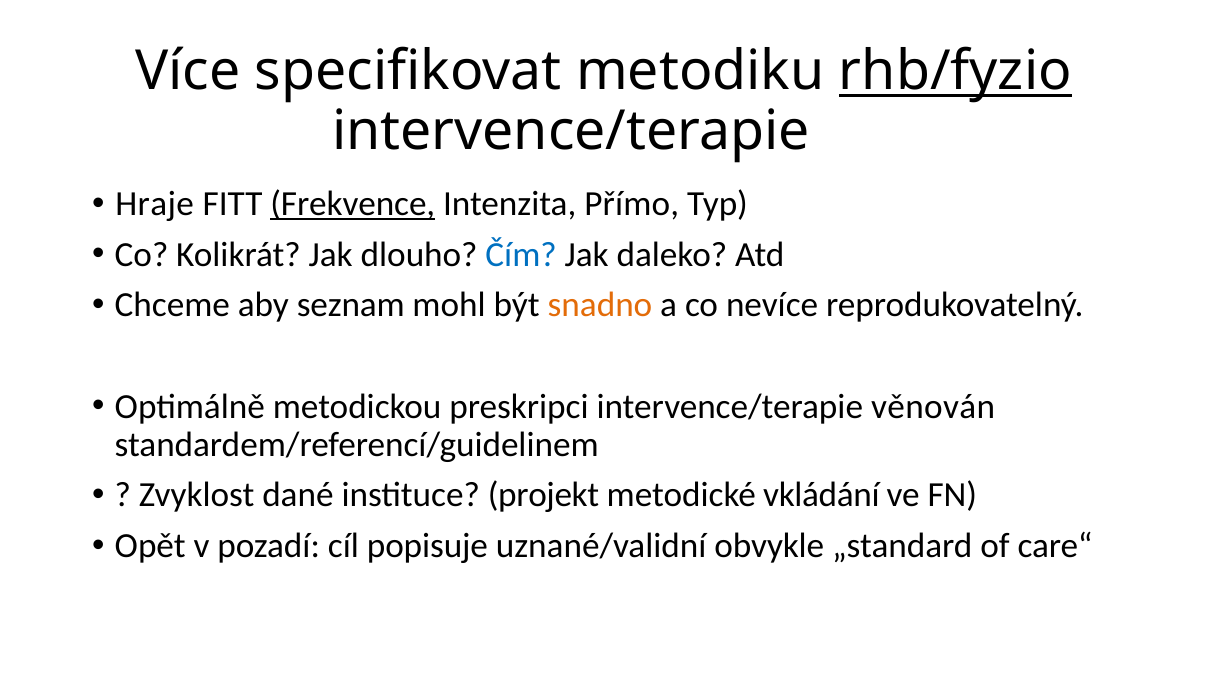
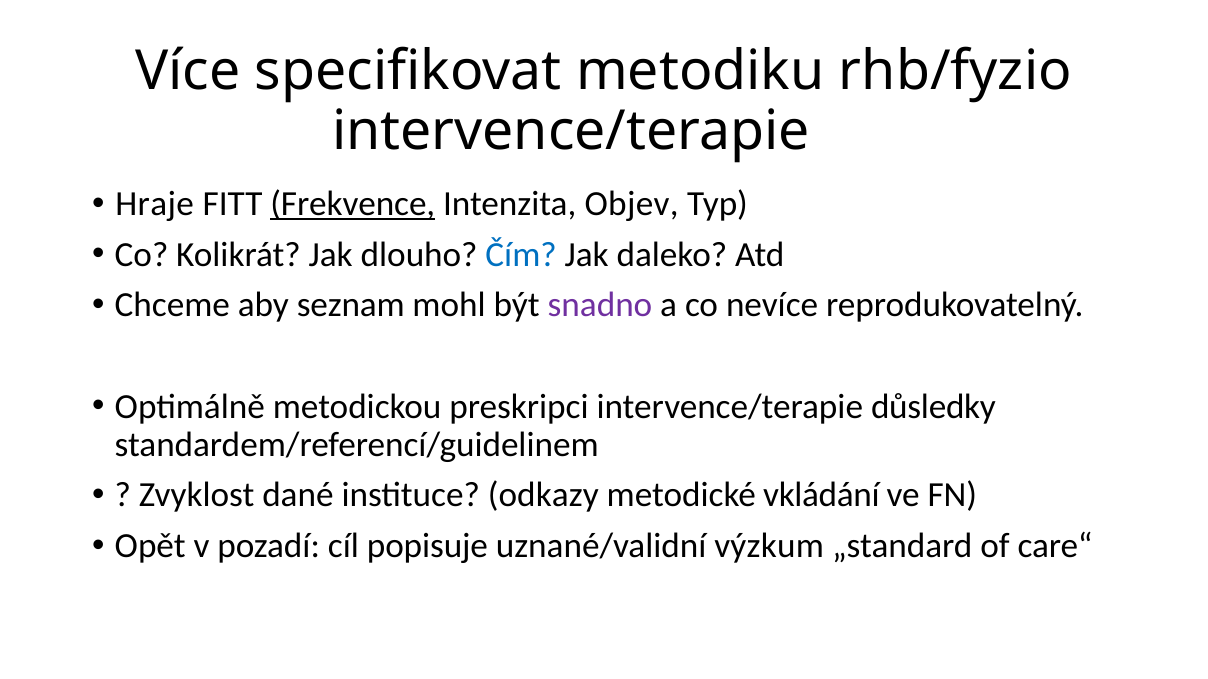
rhb/fyzio underline: present -> none (955, 72)
Přímo: Přímo -> Objev (632, 204)
snadno colour: orange -> purple (600, 306)
věnován: věnován -> důsledky (933, 407)
projekt: projekt -> odkazy (543, 496)
obvykle: obvykle -> výzkum (769, 546)
